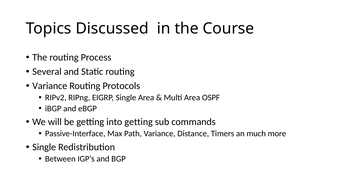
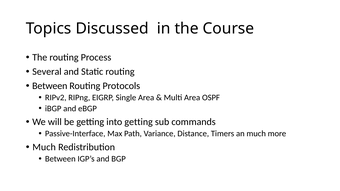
Variance: Variance -> Between (50, 86)
Single: Single -> Much (44, 147)
